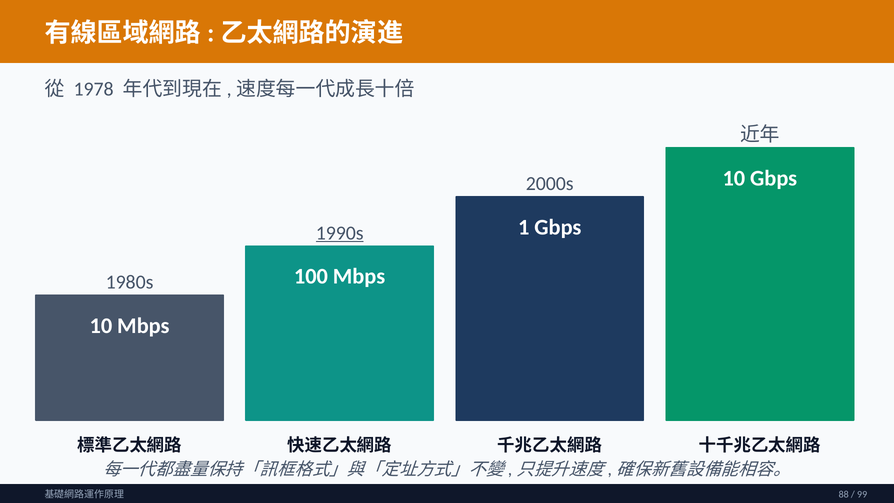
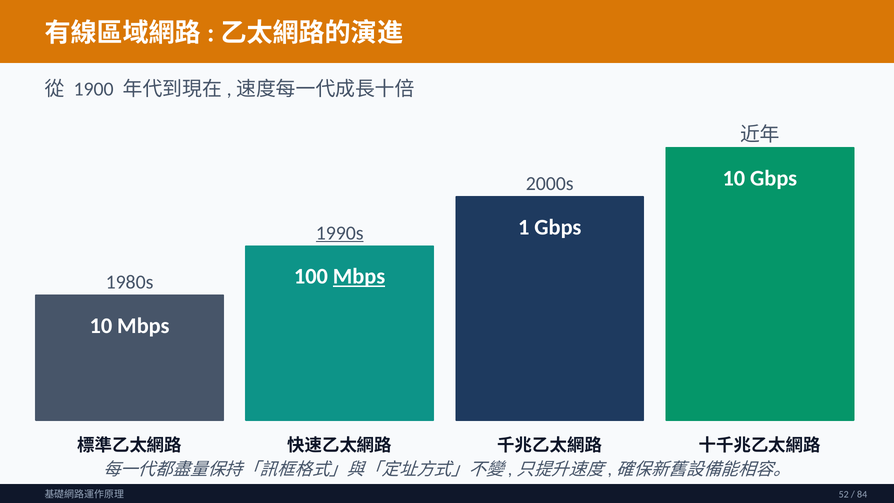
1978: 1978 -> 1900 (94, 89)
Mbps underline: none -> present (359, 276)
88: 88 -> 52 (844, 494)
99: 99 -> 84 (862, 494)
